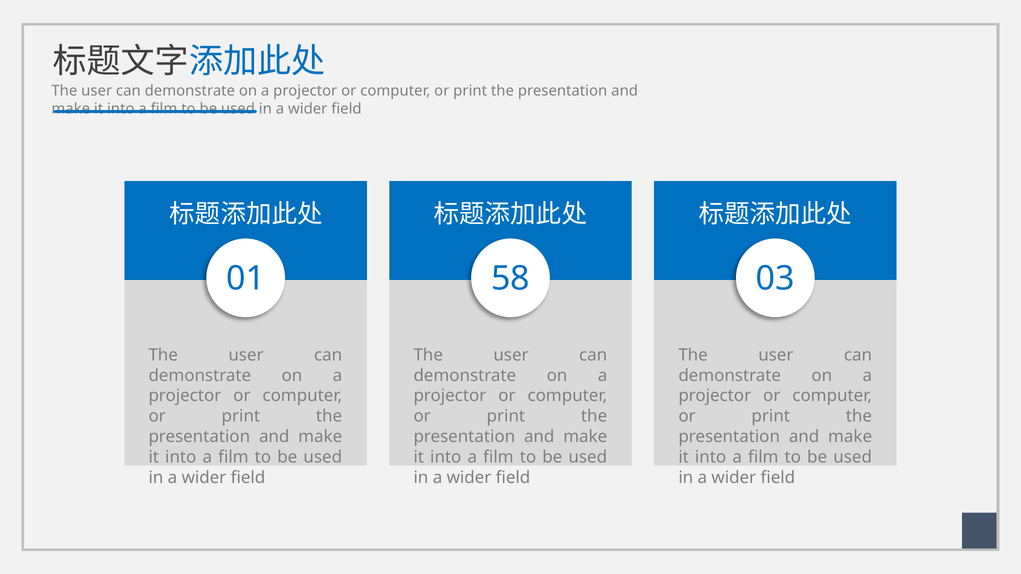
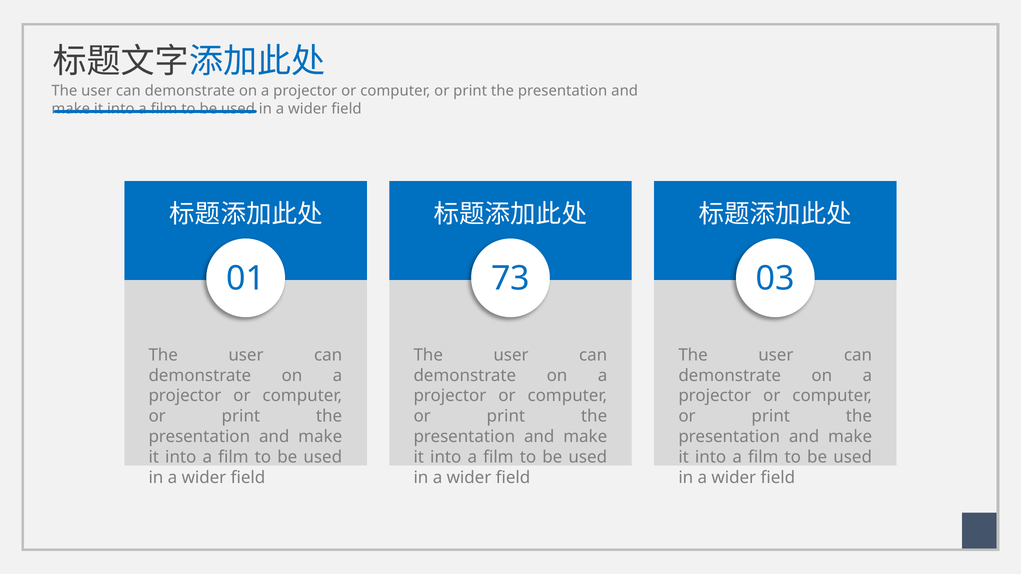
58: 58 -> 73 (510, 279)
